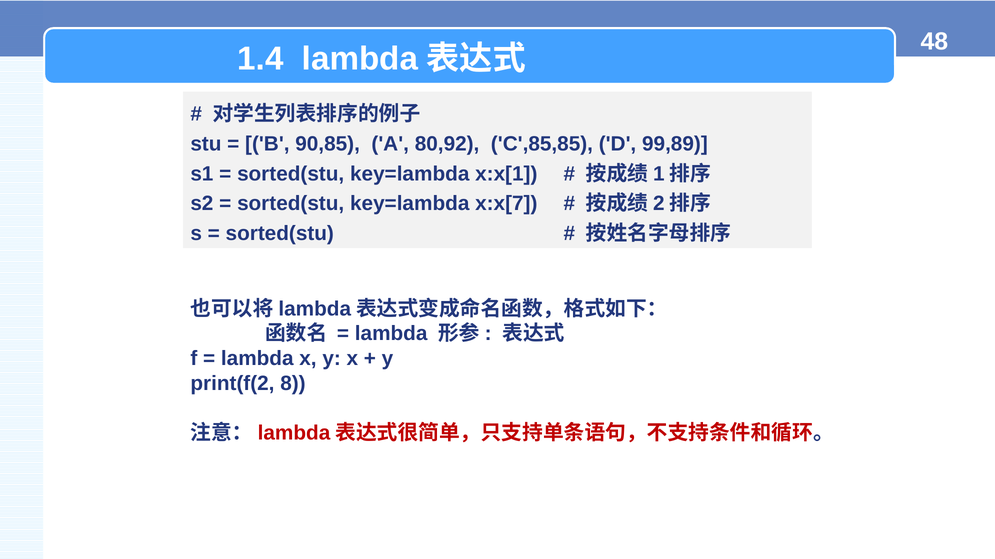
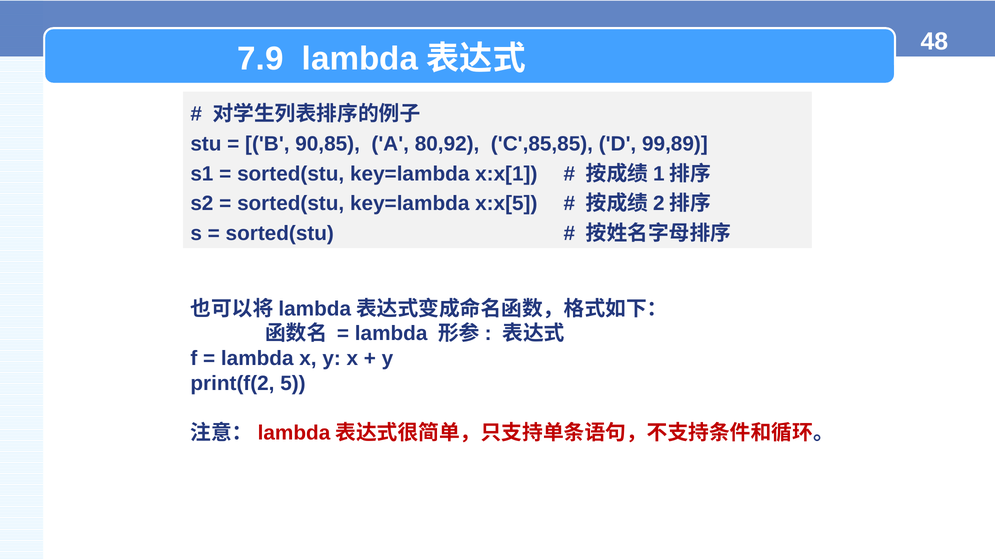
1.4: 1.4 -> 7.9 (260, 59)
x:x[7: x:x[7 -> x:x[5 (506, 204)
8: 8 -> 5 (293, 384)
